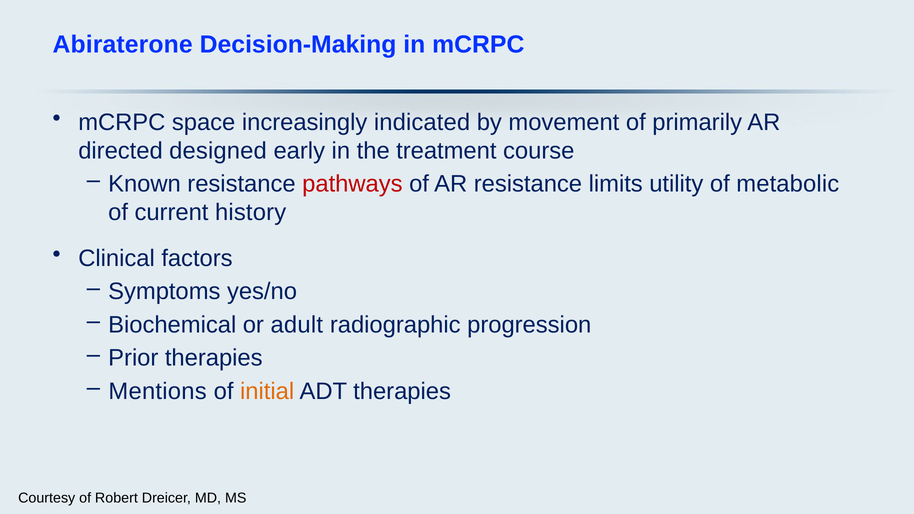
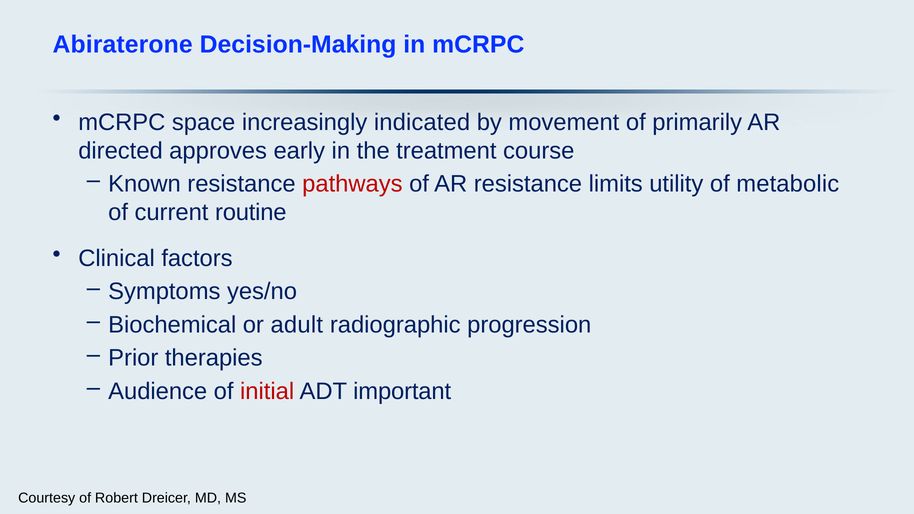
designed: designed -> approves (218, 151)
history: history -> routine (251, 213)
Mentions: Mentions -> Audience (158, 392)
initial colour: orange -> red (267, 392)
ADT therapies: therapies -> important (402, 392)
